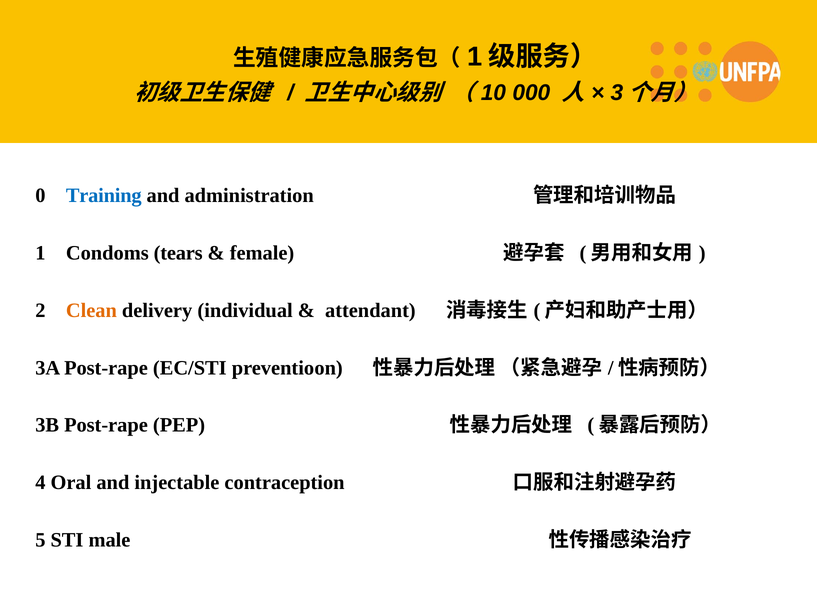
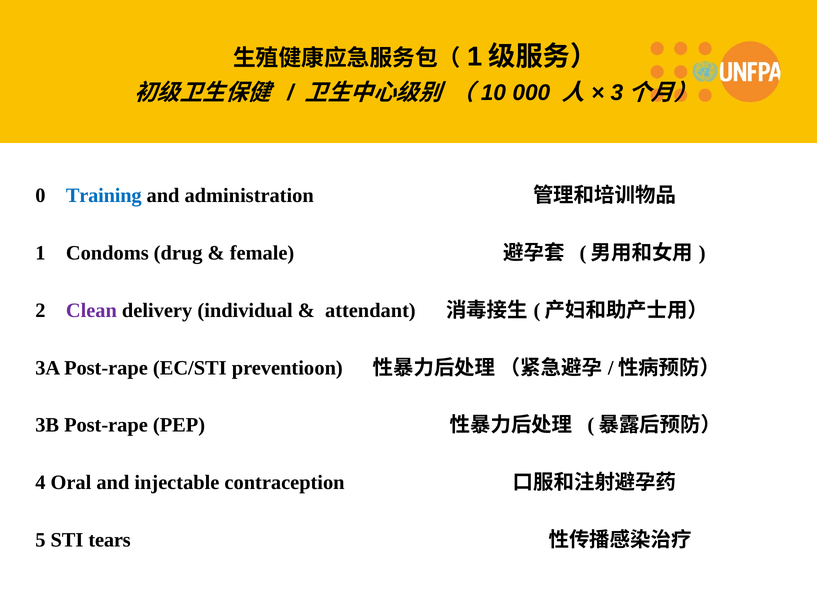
tears: tears -> drug (178, 253)
Clean colour: orange -> purple (91, 310)
male: male -> tears (110, 540)
